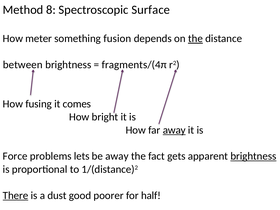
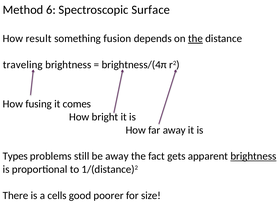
8: 8 -> 6 (51, 10)
meter: meter -> result (39, 39)
between: between -> traveling (23, 65)
fragments/(4π: fragments/(4π -> brightness/(4π (134, 65)
away underline: present -> none (174, 130)
Force: Force -> Types (15, 156)
lets: lets -> still (82, 156)
There underline: present -> none (15, 195)
dust: dust -> cells (57, 195)
half: half -> size (151, 195)
